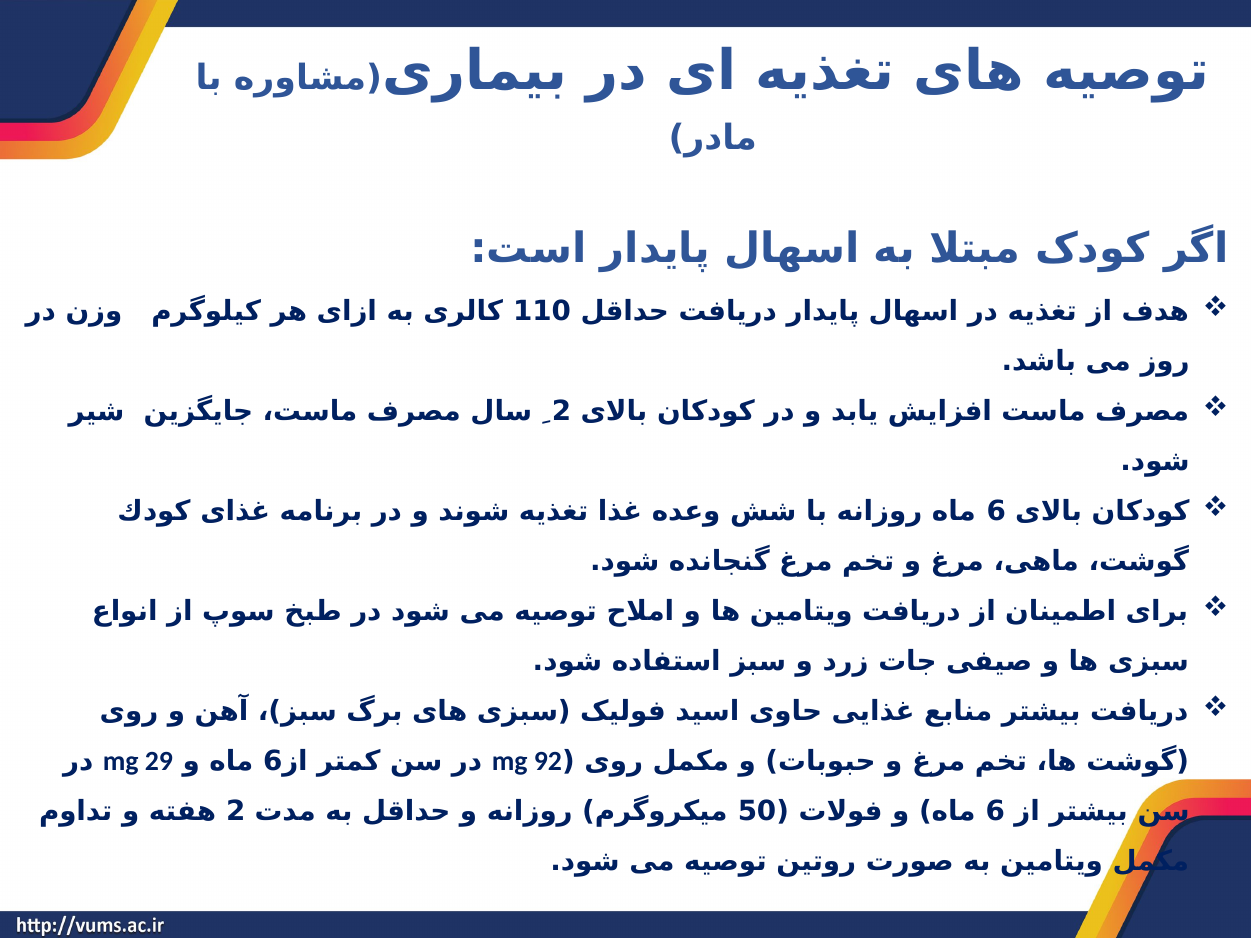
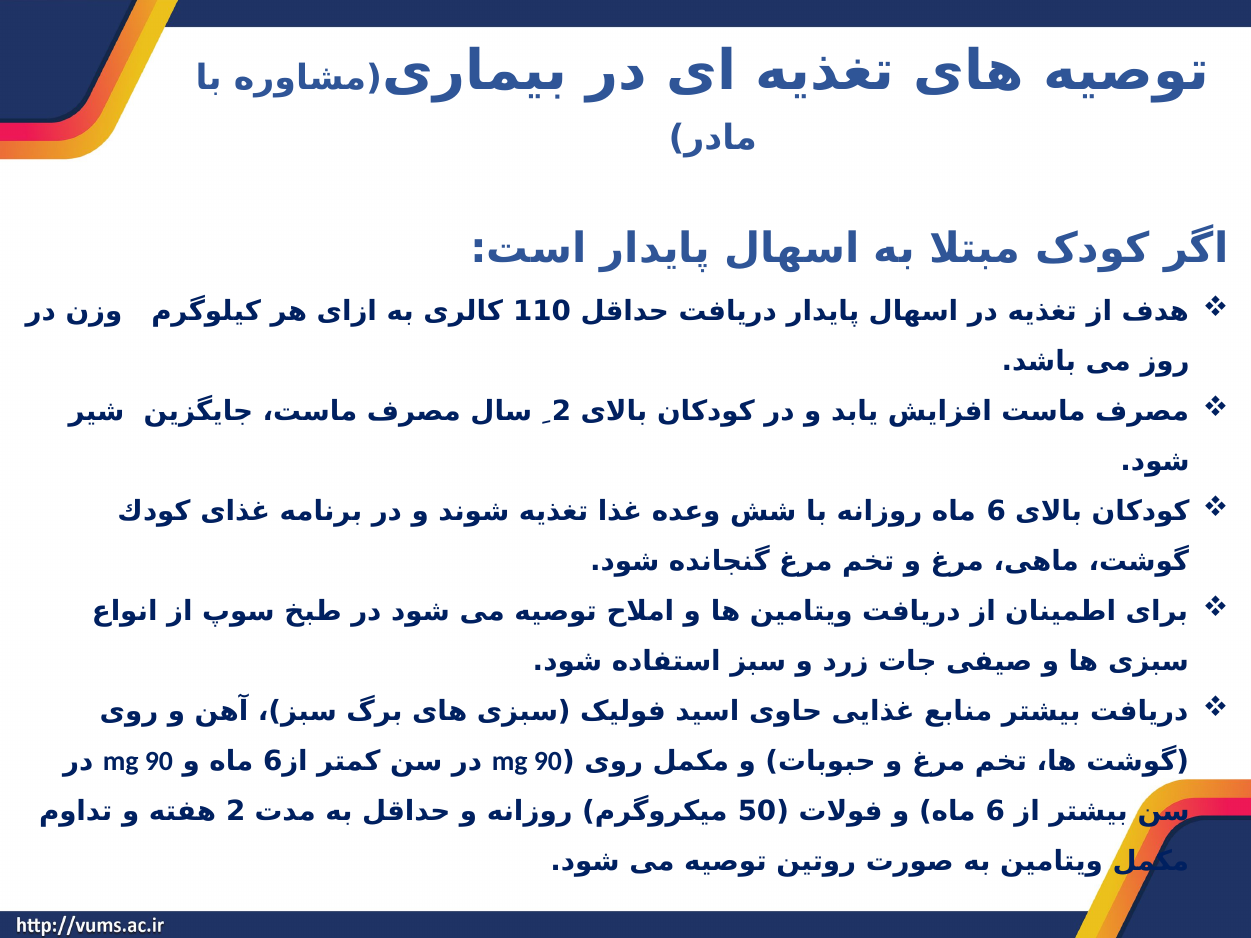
29: 29 -> 90 (159, 762)
92: 92 -> 90 (548, 762)
